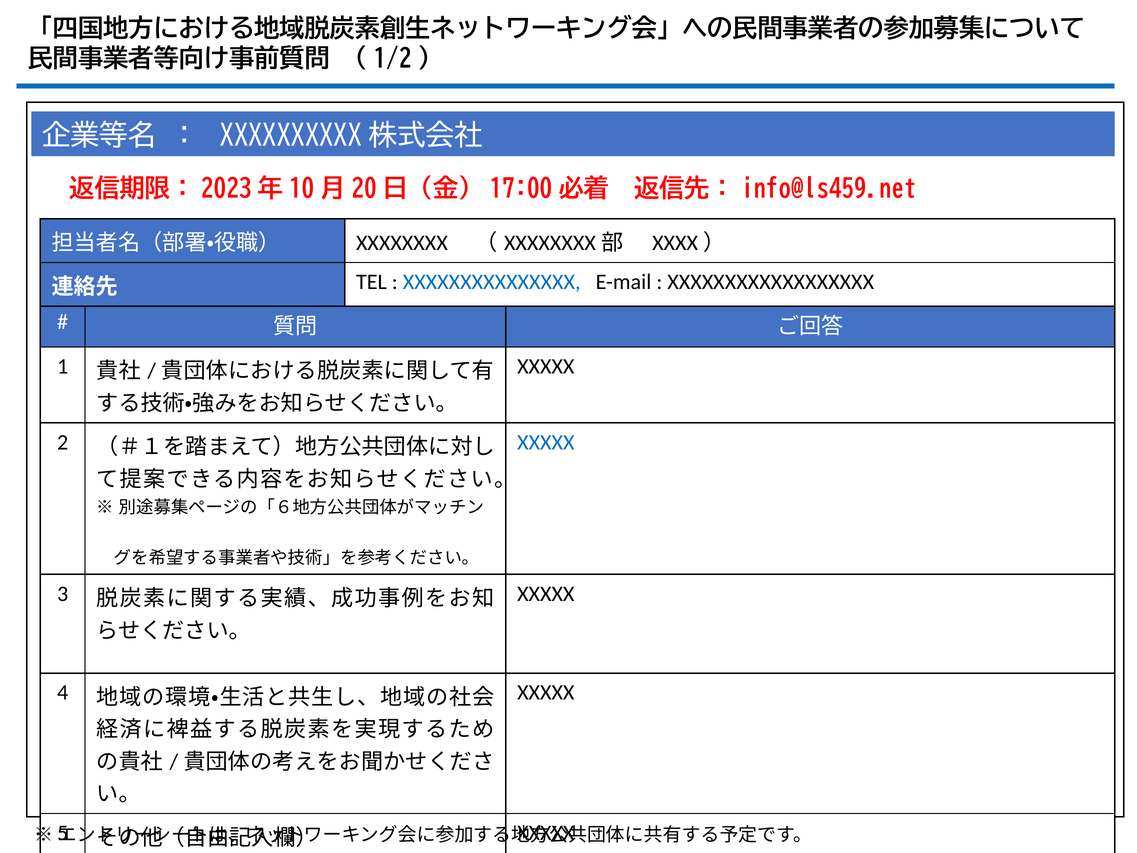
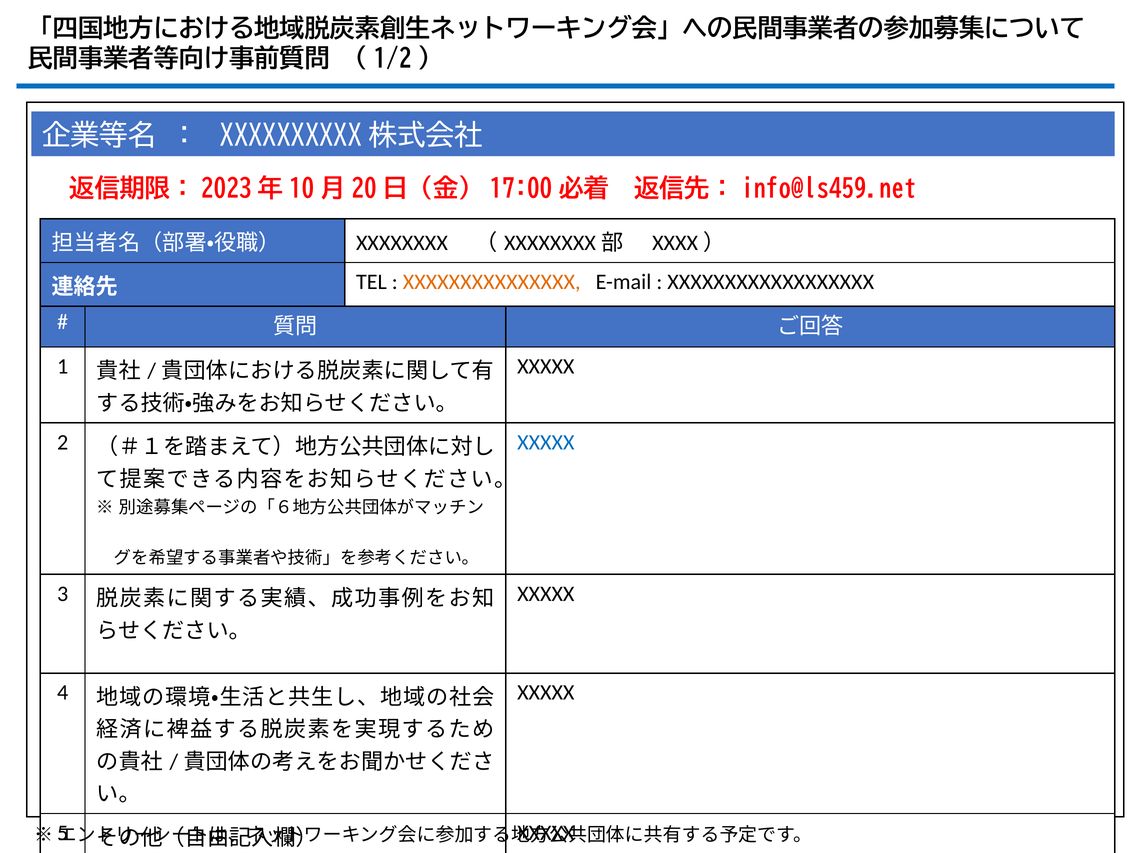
XXXXXXXXXXXXXXX colour: blue -> orange (492, 282)
